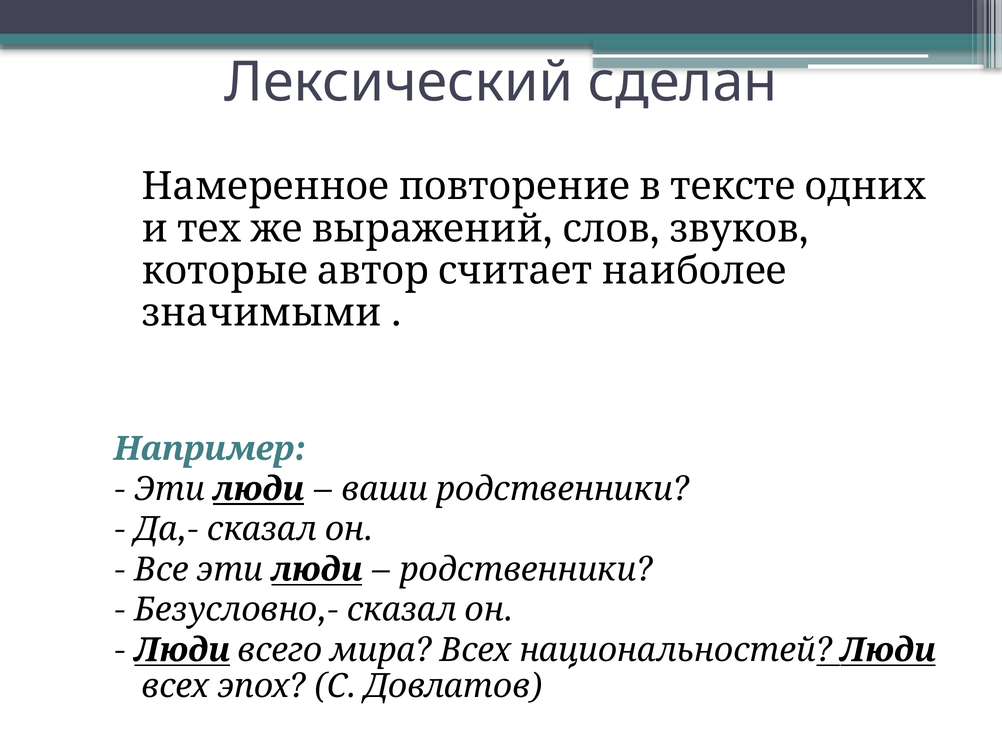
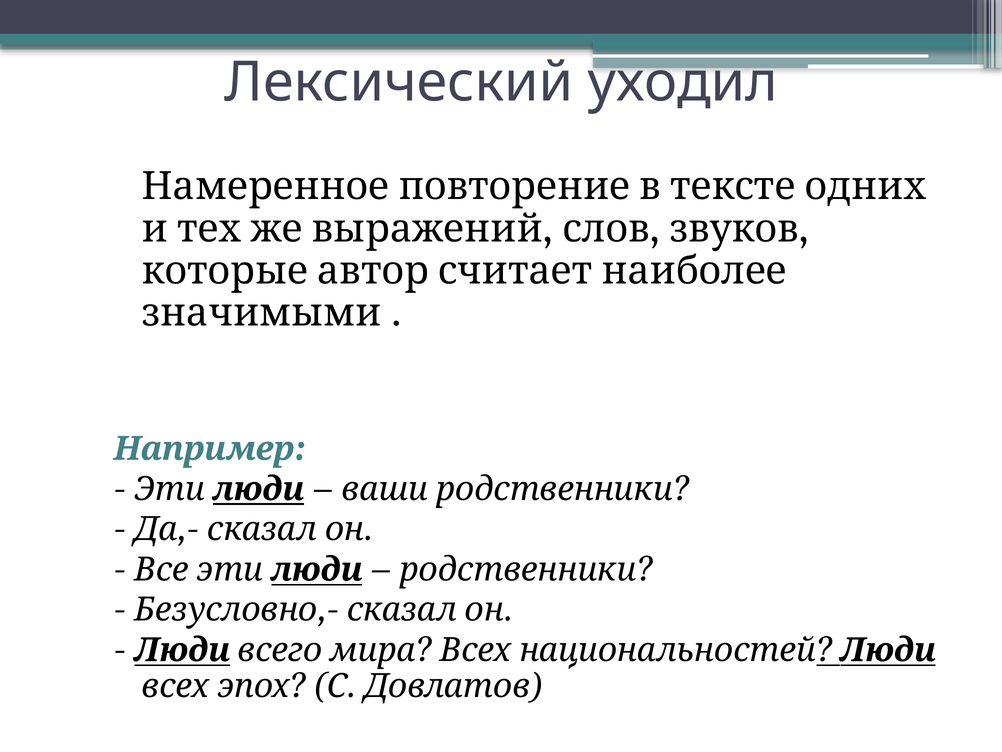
сделан: сделан -> уходил (683, 82)
